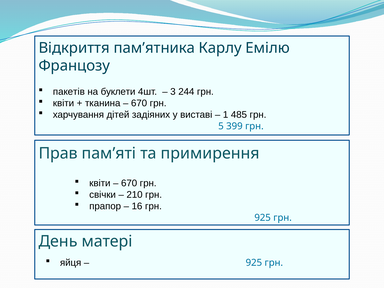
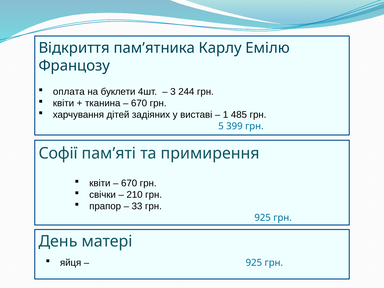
пакетів: пакетів -> оплата (69, 92)
Прав: Прав -> Софії (58, 153)
16: 16 -> 33 (137, 206)
